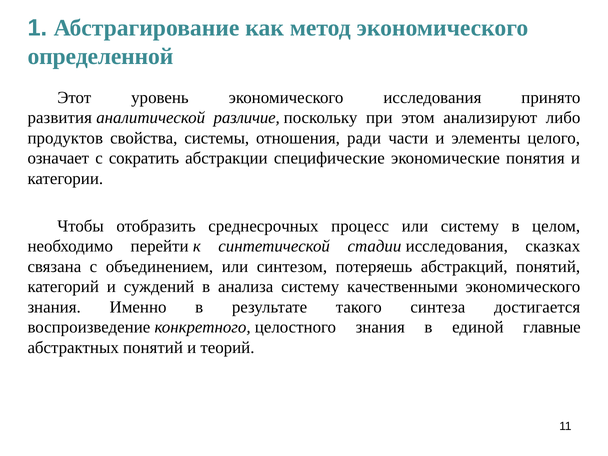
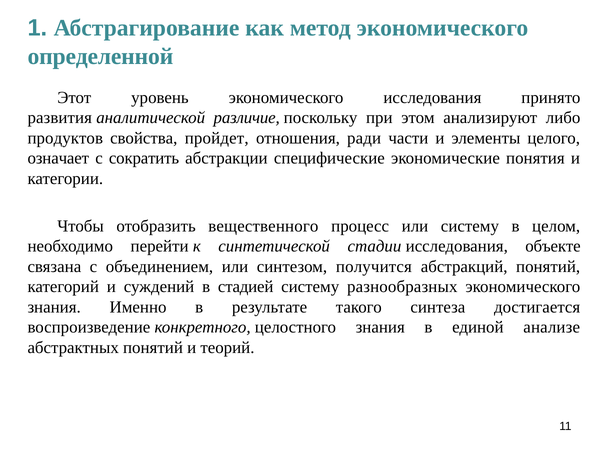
системы: системы -> пройдет (217, 138)
среднесрочных: среднесрочных -> вещественного (263, 226)
сказках: сказках -> объекте (553, 246)
потеряешь: потеряешь -> получится (374, 266)
анализа: анализа -> стадией (246, 287)
качественными: качественными -> разнообразных (402, 287)
главные: главные -> анализе (552, 327)
